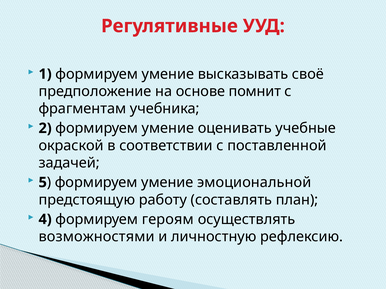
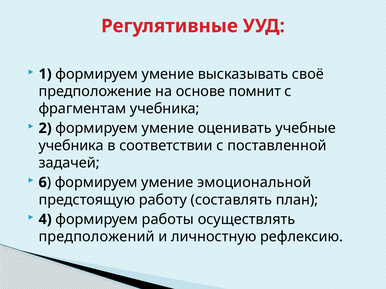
окраской: окраской -> учебника (71, 146)
5: 5 -> 6 (43, 183)
героям: героям -> работы (168, 220)
возможностями: возможностями -> предположений (97, 237)
